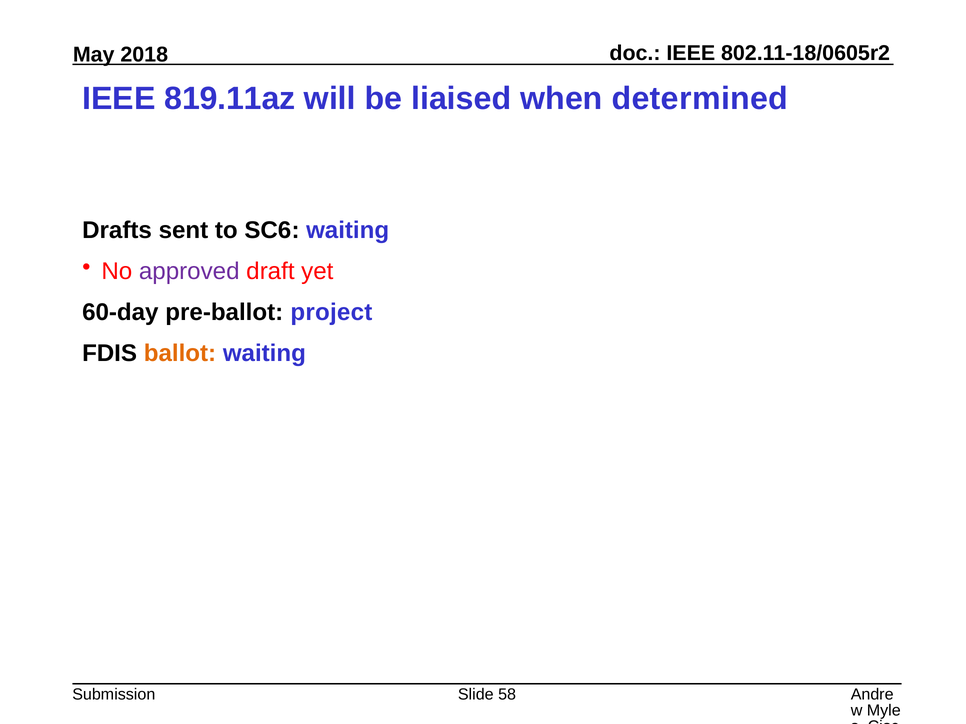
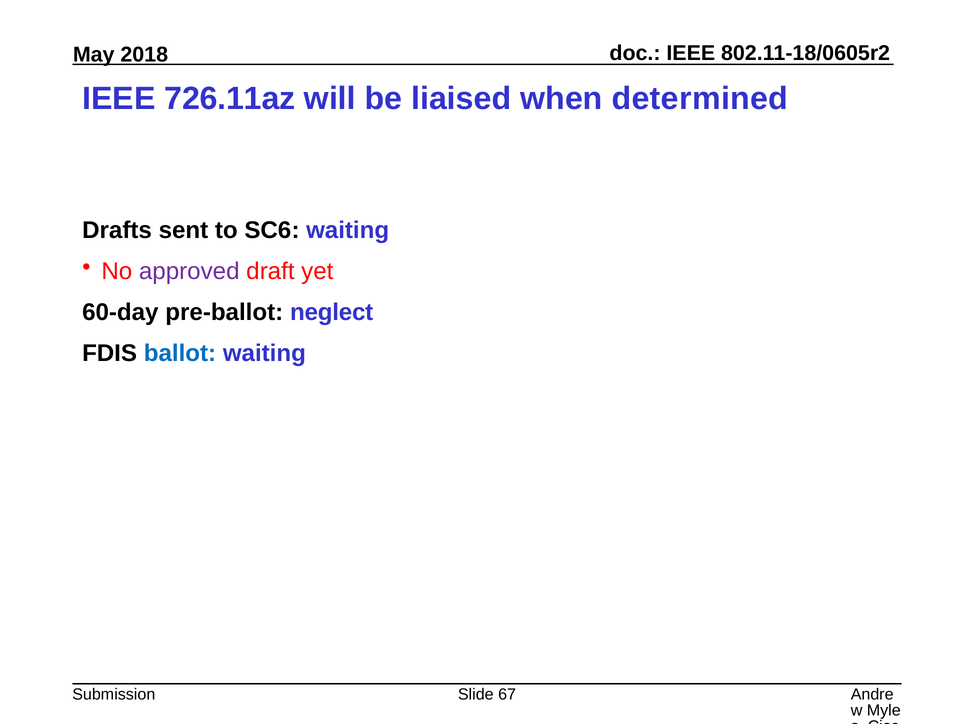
819.11az: 819.11az -> 726.11az (230, 99)
project: project -> neglect (332, 312)
ballot colour: orange -> blue (180, 354)
58: 58 -> 67 (507, 695)
